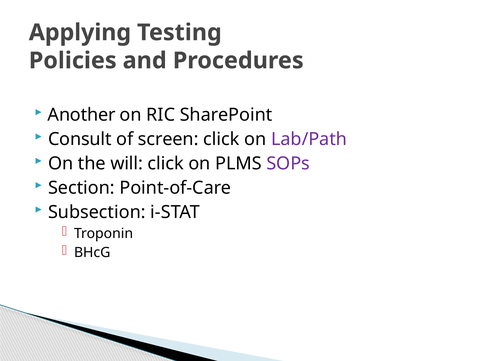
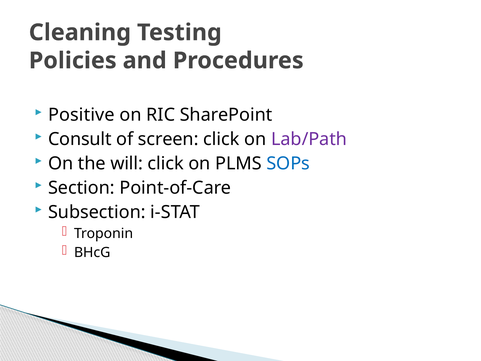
Applying: Applying -> Cleaning (80, 32)
Another: Another -> Positive (81, 115)
SOPs colour: purple -> blue (288, 163)
